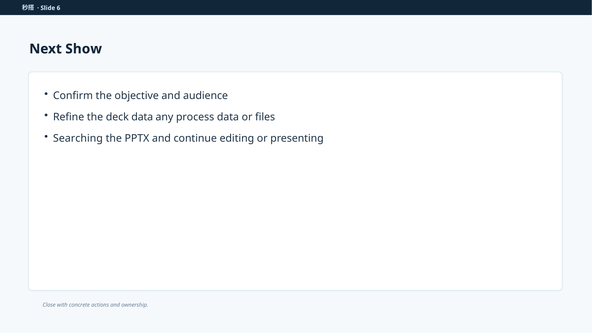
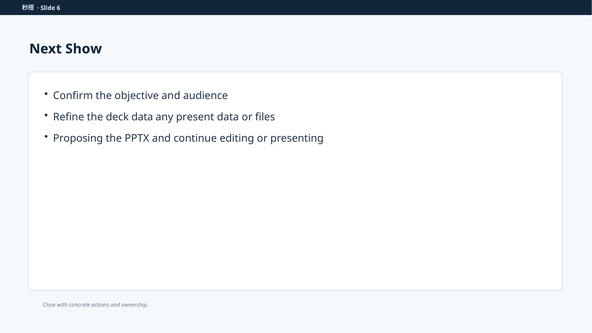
process: process -> present (195, 117)
Searching: Searching -> Proposing (78, 138)
